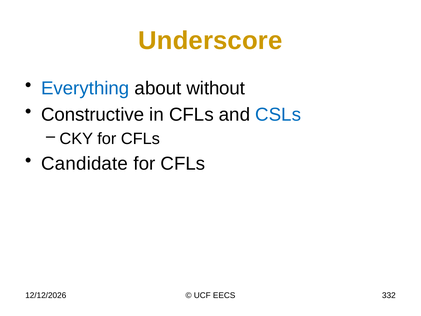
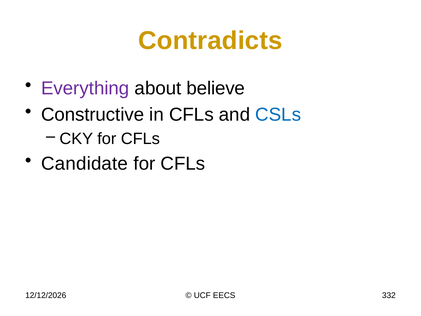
Underscore: Underscore -> Contradicts (210, 41)
Everything colour: blue -> purple (85, 88)
without: without -> believe (216, 88)
